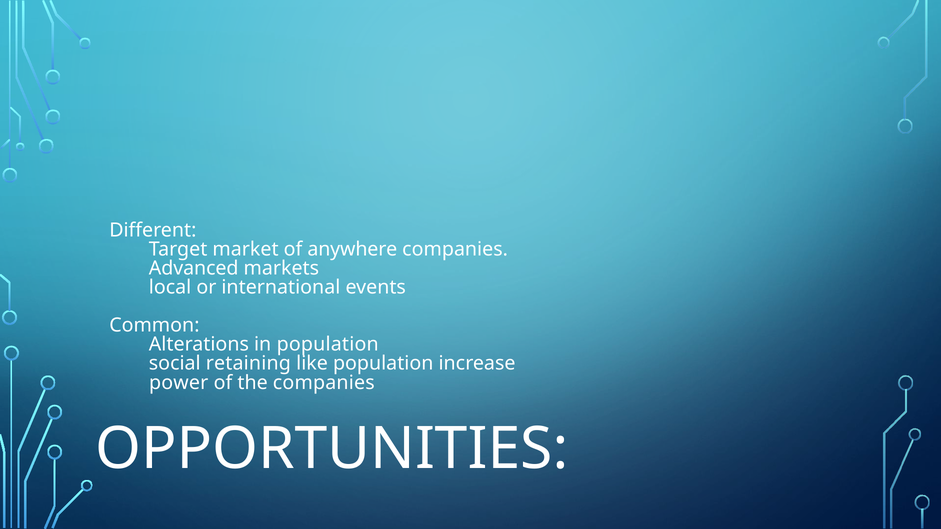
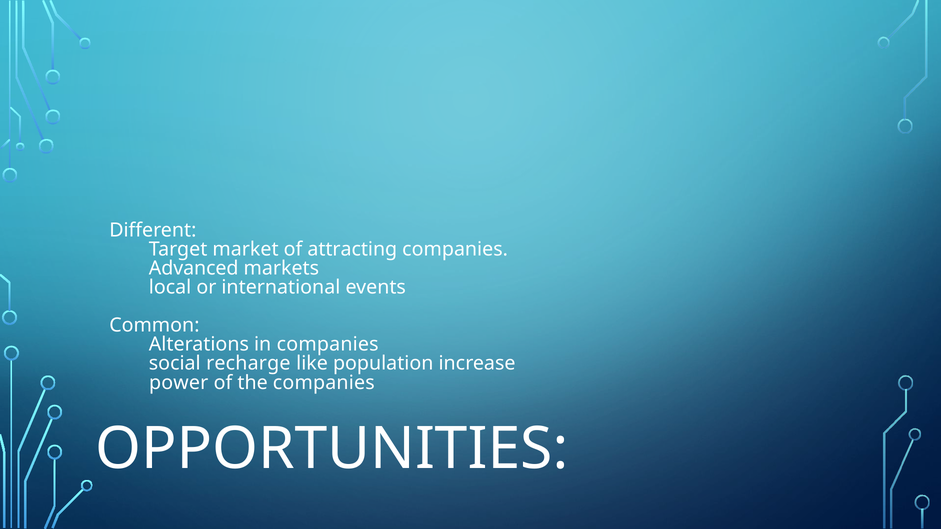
anywhere: anywhere -> attracting (352, 249)
in population: population -> companies (328, 345)
retaining: retaining -> recharge (248, 364)
